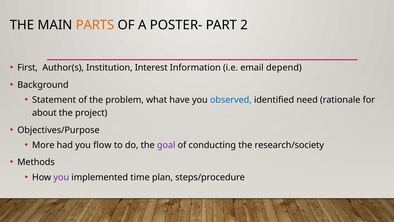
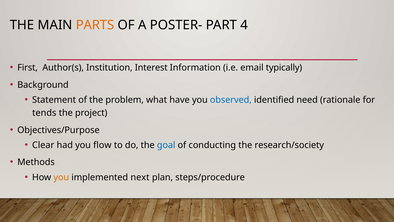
2: 2 -> 4 (244, 25)
depend: depend -> typically (284, 68)
about: about -> tends (44, 113)
More: More -> Clear (43, 145)
goal colour: purple -> blue (166, 145)
you colour: purple -> orange (61, 177)
time: time -> next (140, 177)
